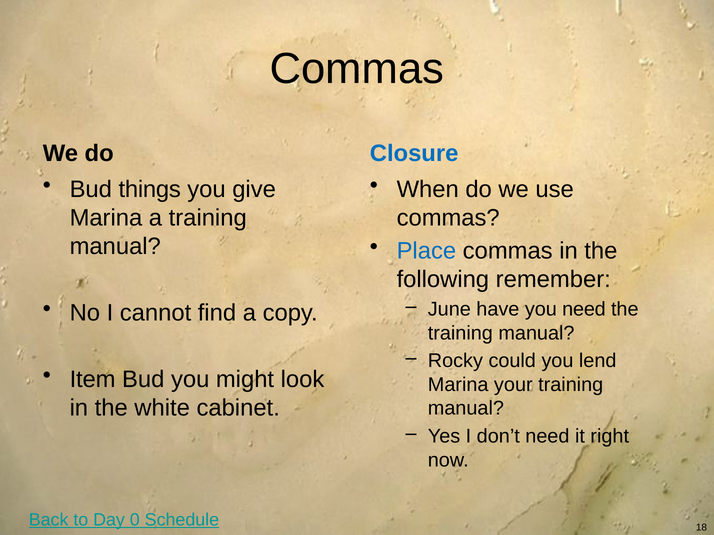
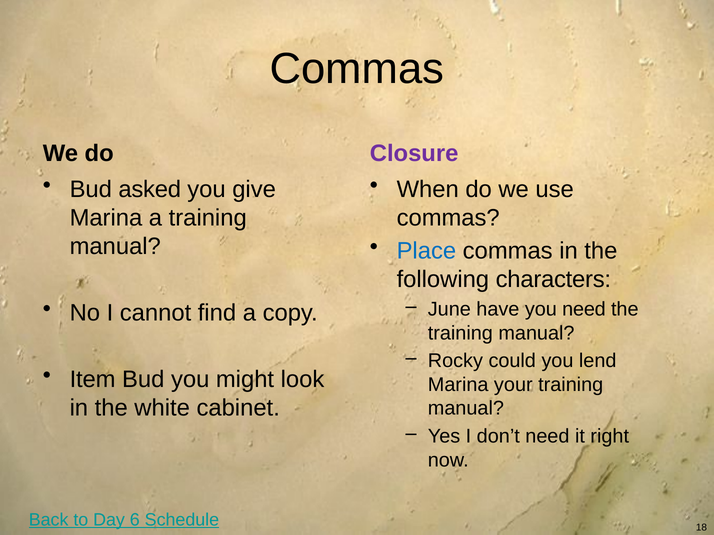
Closure colour: blue -> purple (414, 154)
things: things -> asked (150, 189)
remember: remember -> characters (553, 280)
0: 0 -> 6 (135, 520)
